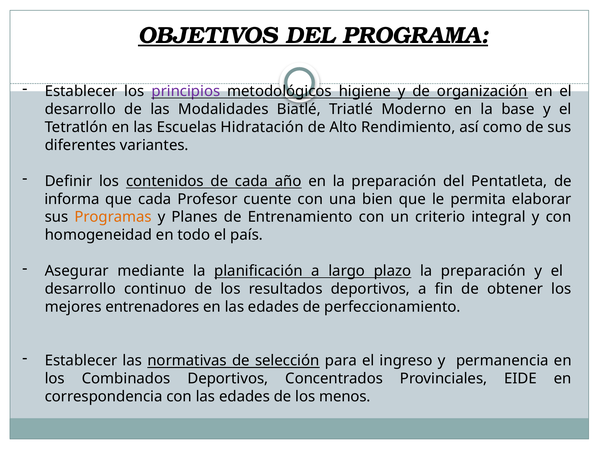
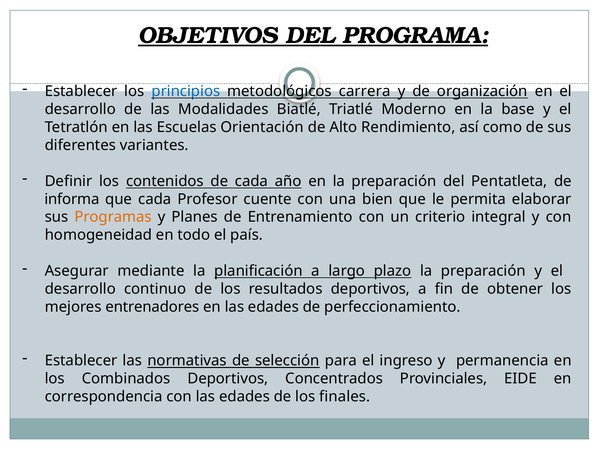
principios colour: purple -> blue (186, 91)
higiene: higiene -> carrera (365, 91)
Hidratación: Hidratación -> Orientación (262, 127)
menos: menos -> finales (345, 397)
